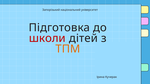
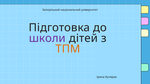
школи colour: red -> purple (47, 38)
